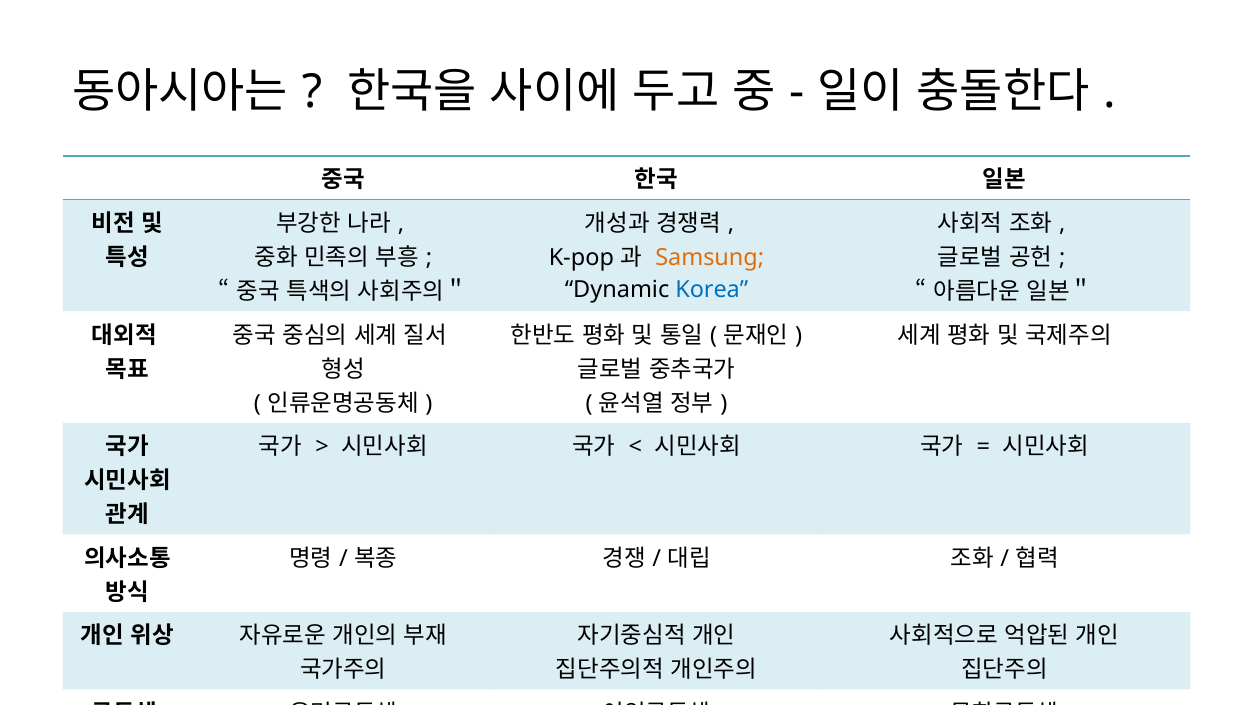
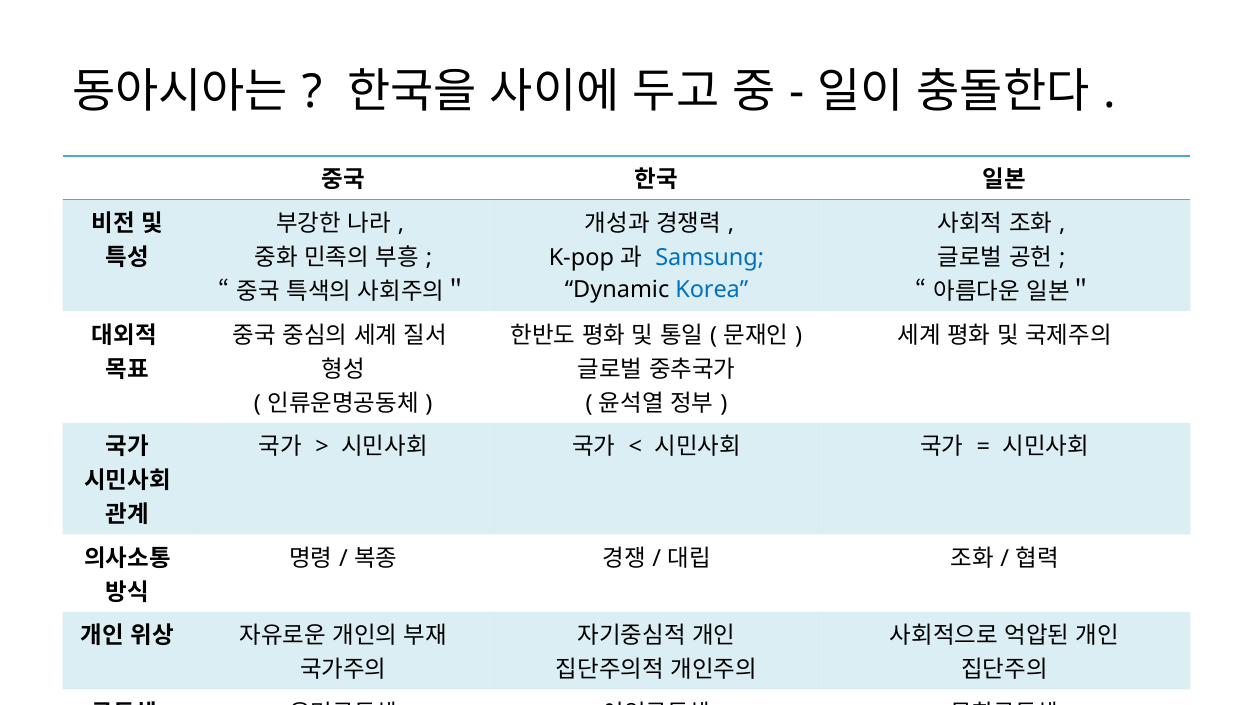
Samsung colour: orange -> blue (710, 258)
